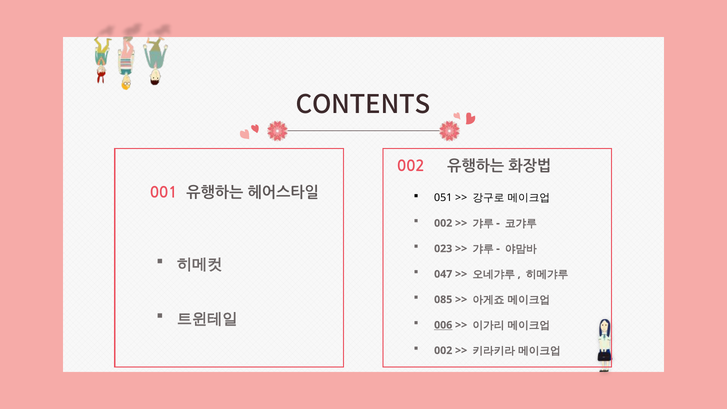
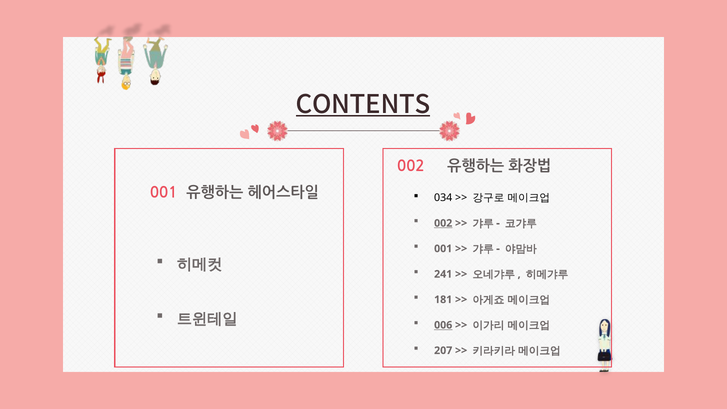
CONTENTS underline: none -> present (363, 105)
051: 051 -> 034 (443, 198)
002 underline: none -> present (443, 223)
023: 023 -> 001 (443, 249)
047: 047 -> 241 (443, 274)
085: 085 -> 181 (443, 300)
002: 002 -> 207 (443, 350)
